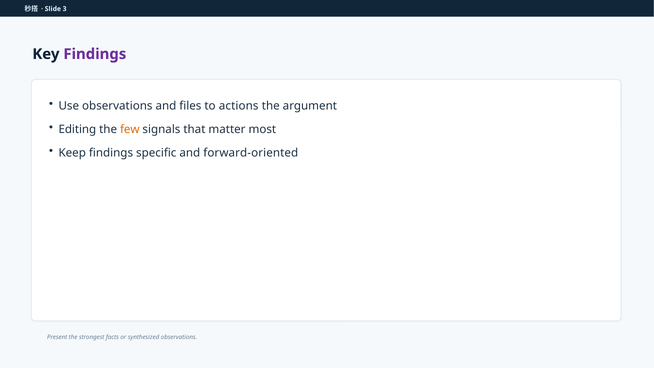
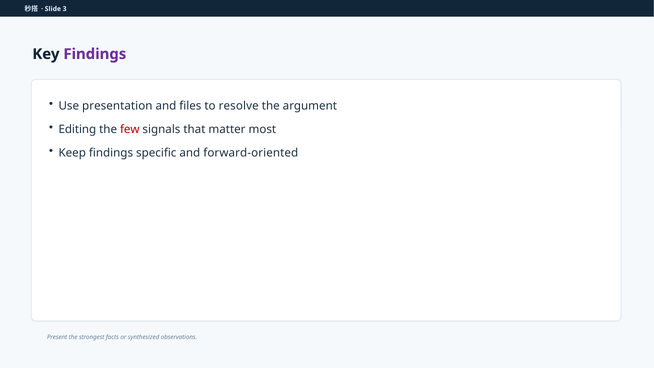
Use observations: observations -> presentation (117, 106)
actions: actions -> resolve (239, 106)
few colour: orange -> red (130, 129)
